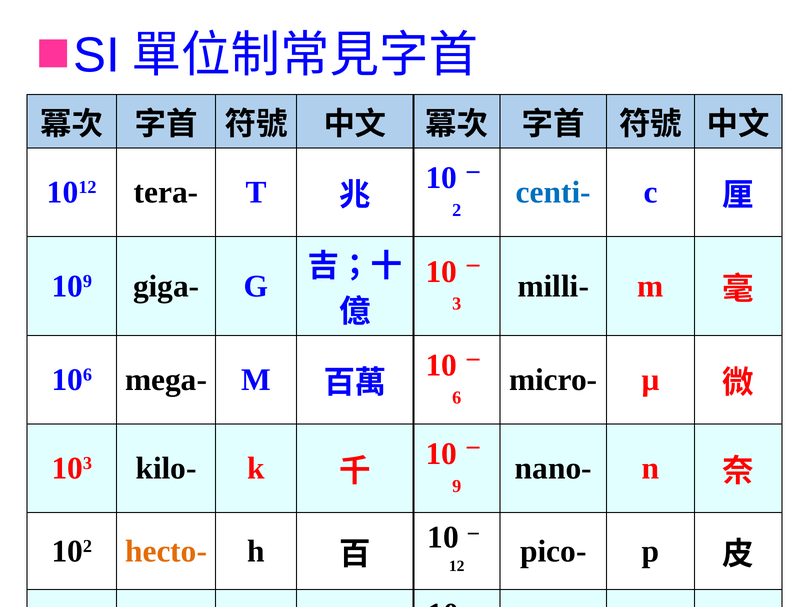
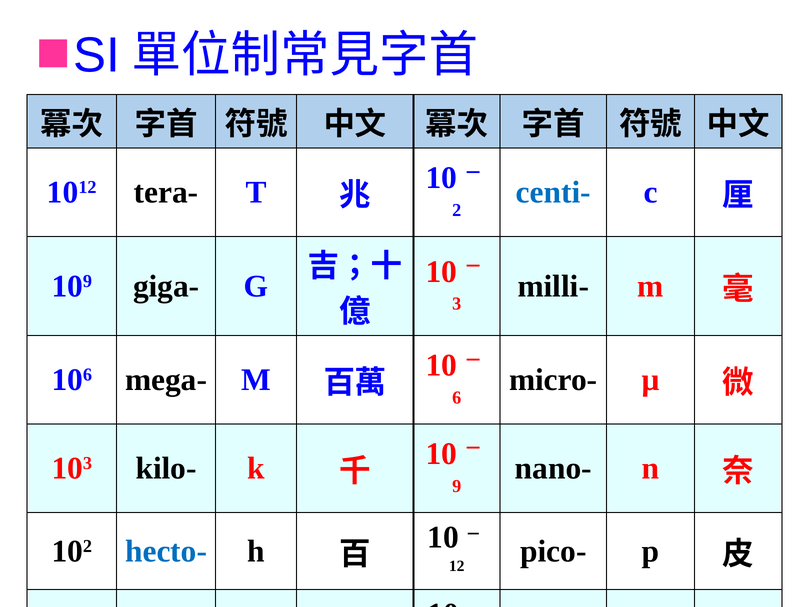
hecto- colour: orange -> blue (166, 551)
